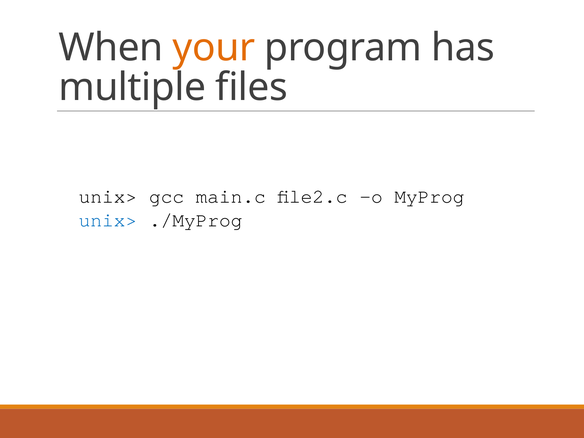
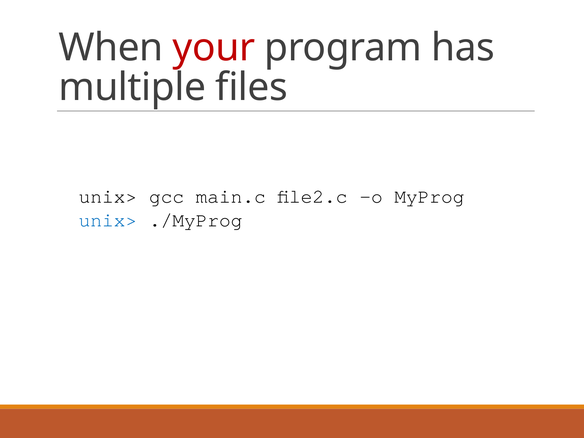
your colour: orange -> red (214, 48)
